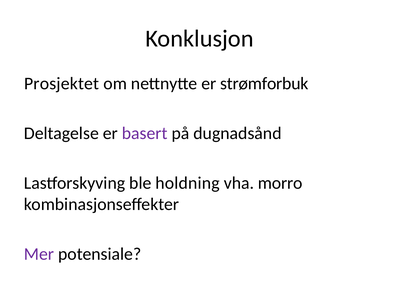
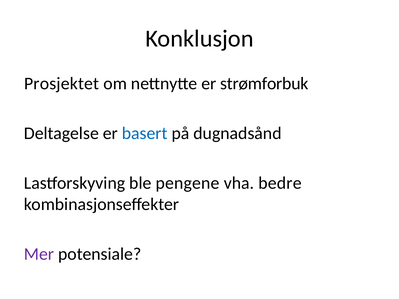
basert colour: purple -> blue (145, 133)
holdning: holdning -> pengene (188, 183)
morro: morro -> bedre (280, 183)
